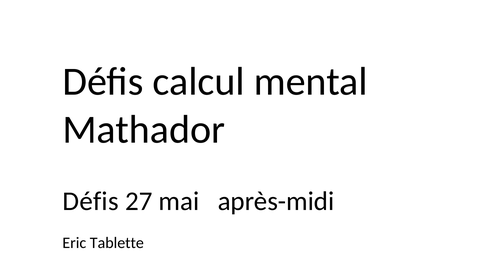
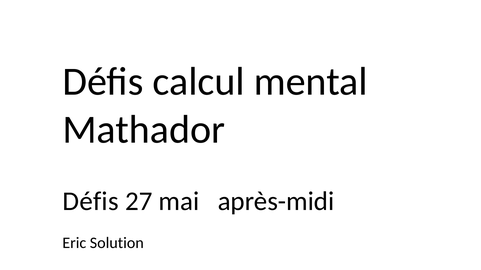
Tablette: Tablette -> Solution (117, 243)
